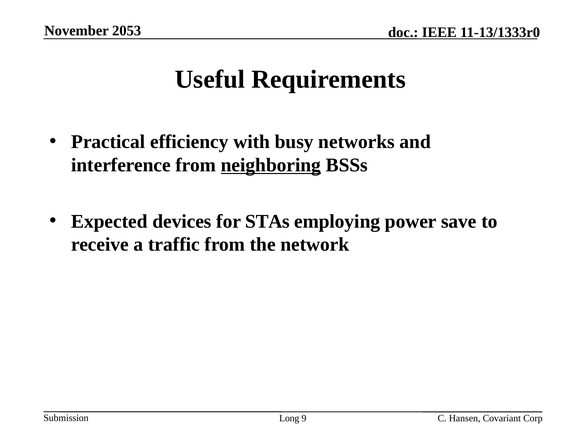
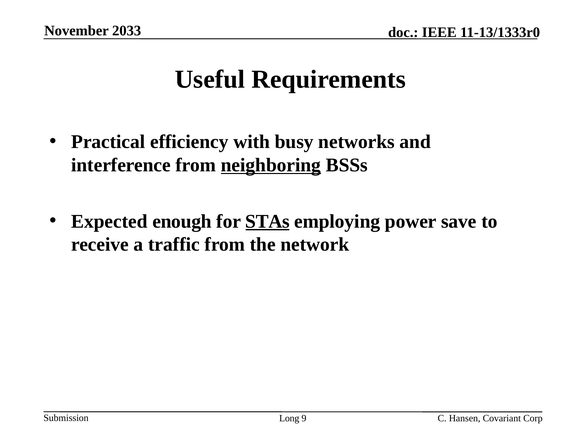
2053: 2053 -> 2033 (127, 31)
devices: devices -> enough (182, 221)
STAs underline: none -> present (267, 221)
